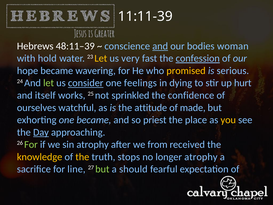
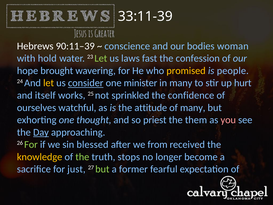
11:11-39: 11:11-39 -> 33:11-39 (145, 16)
48:11–39: 48:11–39 -> 90:11–39 (75, 46)
and underline: present -> none (160, 46)
Let colour: yellow -> light green (101, 58)
very: very -> laws (130, 58)
confession underline: present -> none (198, 58)
hope became: became -> brought (57, 71)
serious: serious -> people (233, 71)
let colour: light green -> yellow (49, 83)
feelings: feelings -> minister (140, 83)
in dying: dying -> many (181, 83)
of made: made -> many (193, 107)
one became: became -> thought (94, 120)
place: place -> them (196, 120)
you colour: yellow -> pink (228, 120)
sin atrophy: atrophy -> blessed (92, 144)
the colour: yellow -> light green (82, 157)
longer atrophy: atrophy -> become (201, 157)
line: line -> just (76, 169)
should: should -> former (133, 169)
